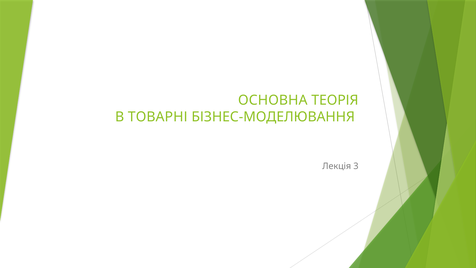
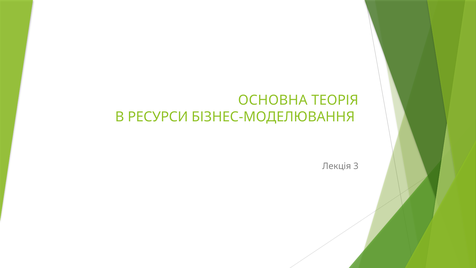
ТОВАРНІ: ТОВАРНІ -> РЕСУРСИ (158, 117)
